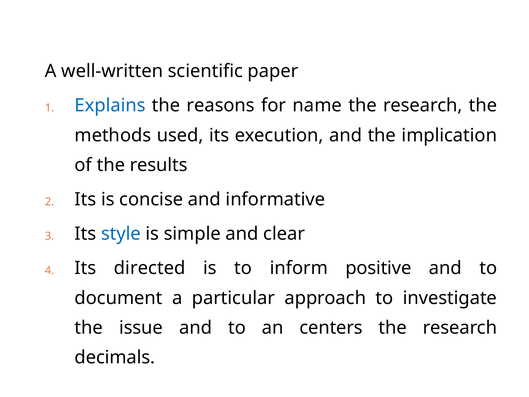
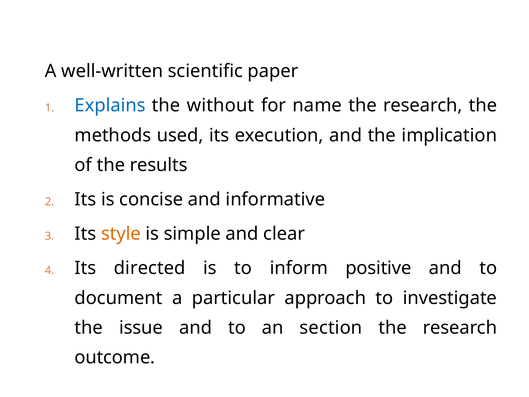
reasons: reasons -> without (221, 105)
style colour: blue -> orange (121, 234)
centers: centers -> section (331, 328)
decimals: decimals -> outcome (115, 357)
